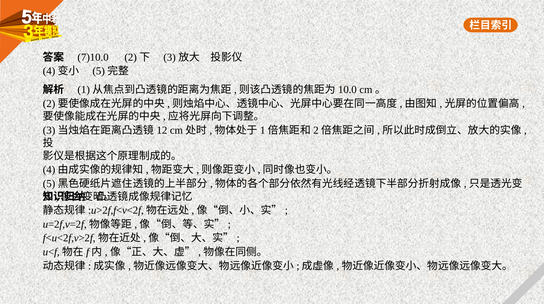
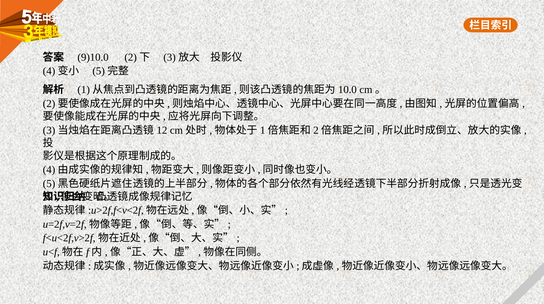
7)10.0: 7)10.0 -> 9)10.0 (93, 57)
